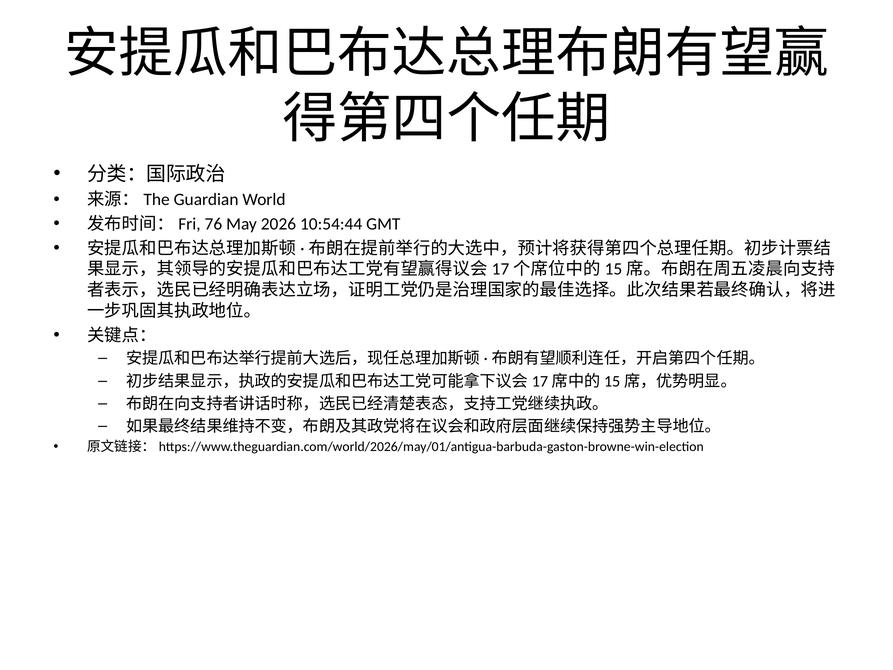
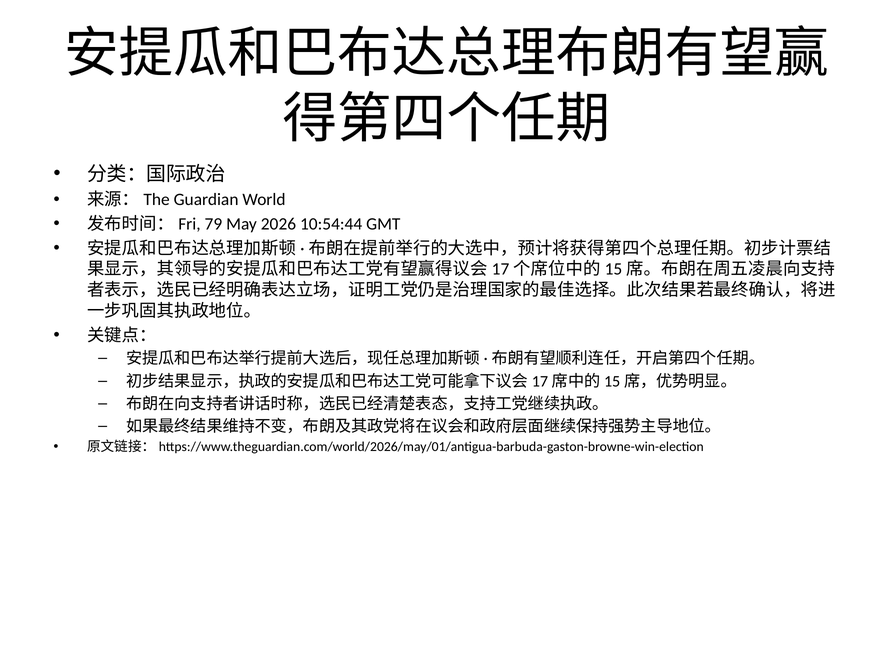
76: 76 -> 79 (213, 224)
